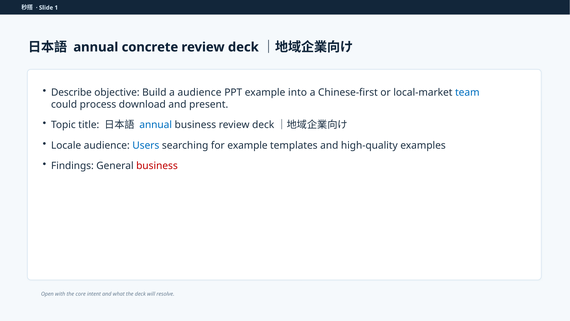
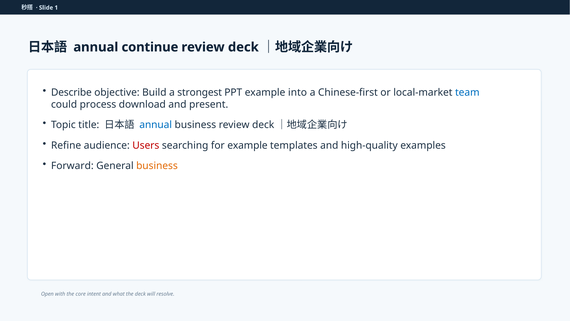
concrete: concrete -> continue (150, 47)
a audience: audience -> strongest (200, 92)
Locale: Locale -> Refine (66, 145)
Users colour: blue -> red (146, 145)
Findings: Findings -> Forward (72, 166)
business colour: red -> orange (157, 166)
